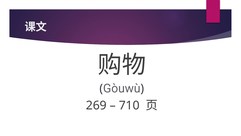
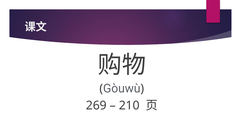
710: 710 -> 210 (129, 105)
